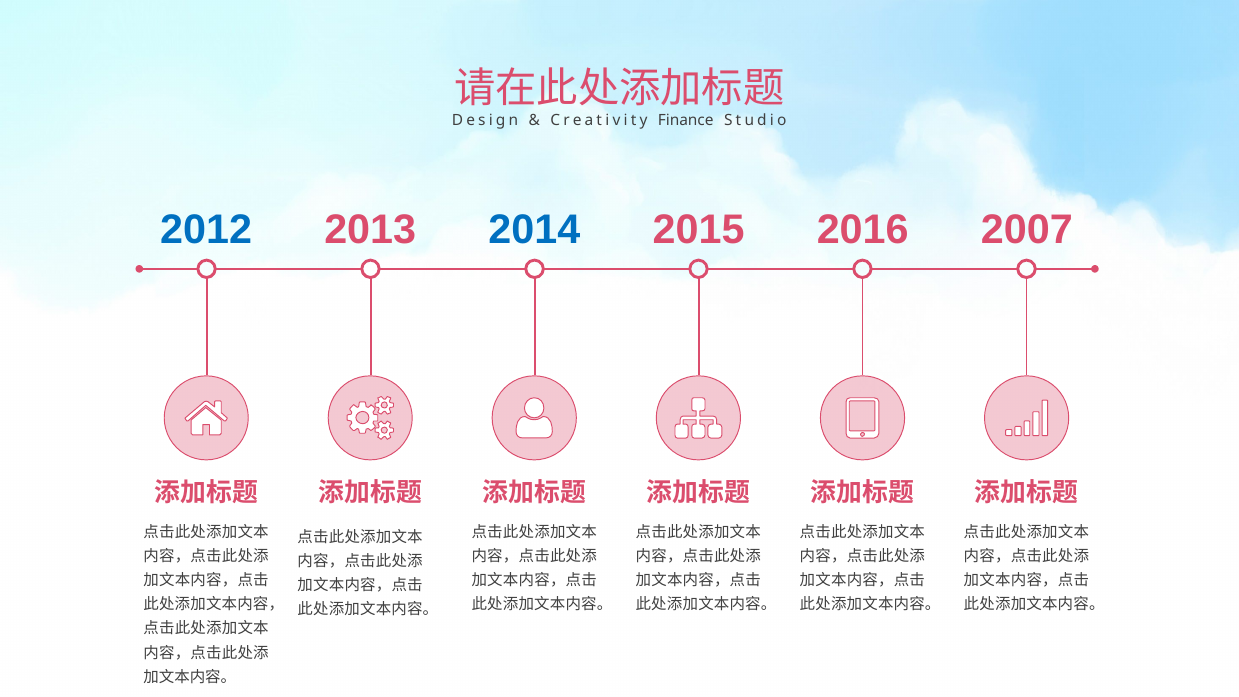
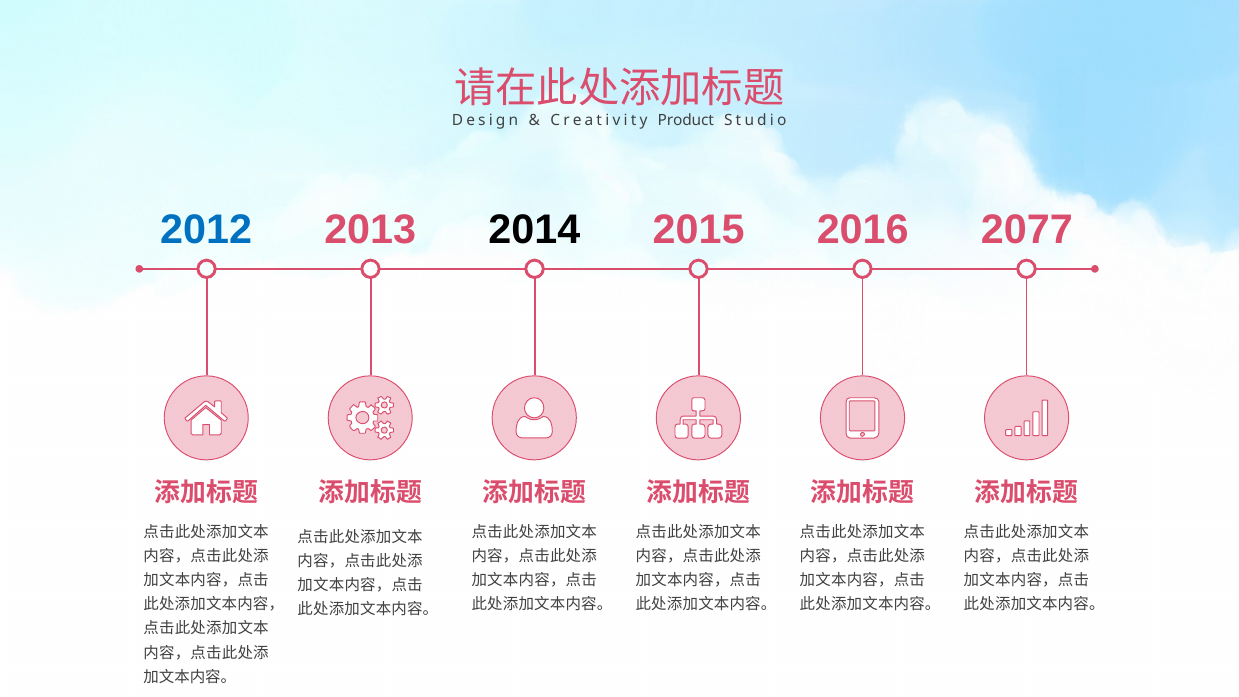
Finance: Finance -> Product (686, 121)
2014 colour: blue -> black (534, 230)
2007: 2007 -> 2077 (1027, 230)
